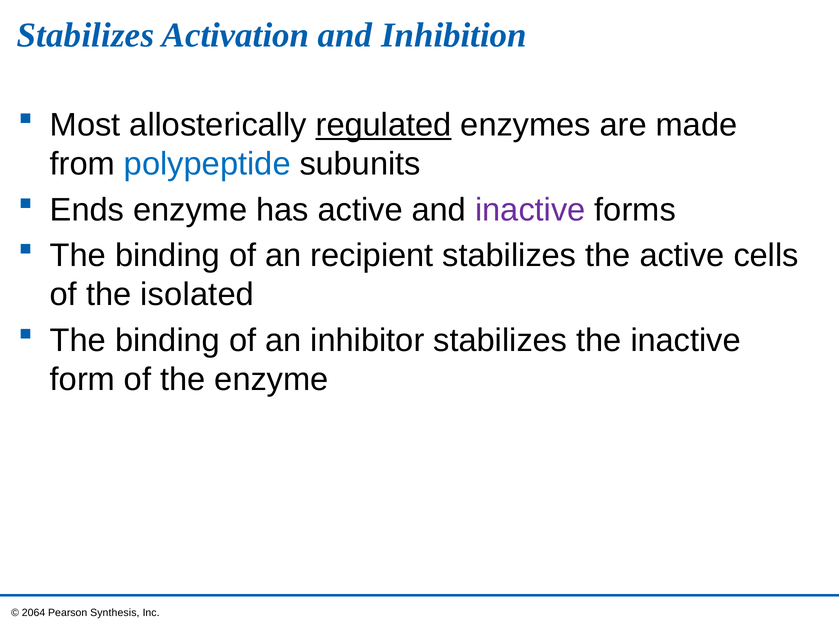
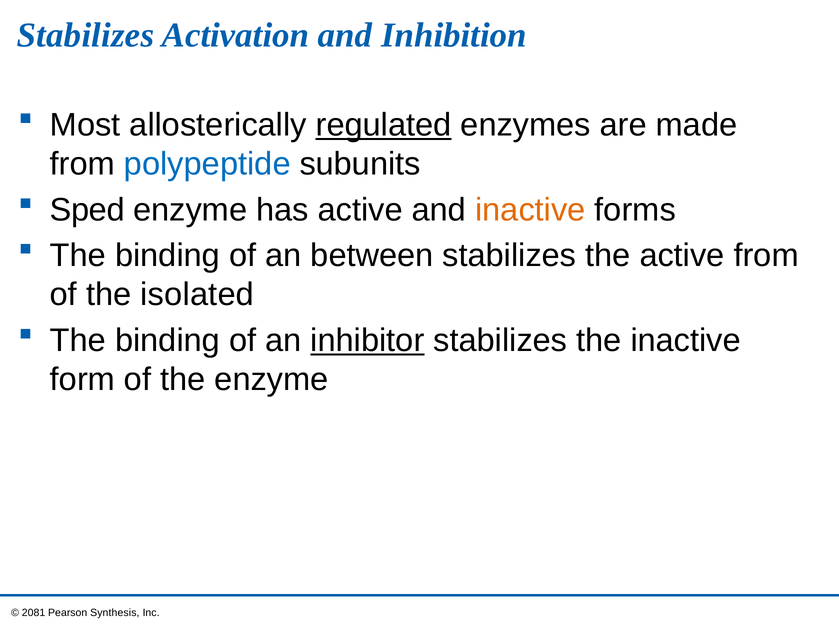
Ends: Ends -> Sped (87, 210)
inactive colour: purple -> orange (530, 210)
recipient: recipient -> between (372, 256)
active cells: cells -> from (766, 256)
inhibitor underline: none -> present (367, 340)
2064: 2064 -> 2081 (34, 613)
